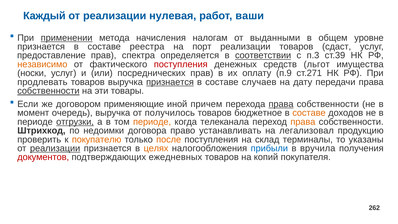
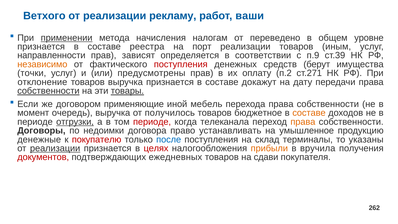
Каждый: Каждый -> Ветхого (44, 16)
нулевая: нулевая -> рекламу (173, 16)
выданными: выданными -> переведено (275, 38)
сдаст: сдаст -> иным (337, 47)
предоставление: предоставление -> направленности (51, 55)
спектра: спектра -> зависят (138, 55)
соответствии underline: present -> none (263, 55)
п.3: п.3 -> п.9 (313, 55)
льгот: льгот -> берут (317, 64)
носки: носки -> точки (32, 73)
посреднических: посреднических -> предусмотрены (151, 73)
п.9: п.9 -> п.2 (284, 73)
продлевать: продлевать -> отклонение (42, 82)
признается underline: present -> none (170, 82)
случаев: случаев -> докажут (259, 82)
товары underline: none -> present (127, 91)
причем: причем -> мебель (206, 104)
права underline: present -> none (281, 104)
периоде colour: orange -> red (152, 122)
Штрихкод: Штрихкод -> Договоры (41, 131)
легализовал: легализовал -> умышленное (307, 131)
проверить: проверить -> денежные (39, 139)
покупателю colour: orange -> red (97, 139)
после colour: orange -> blue (169, 139)
целях colour: orange -> red (156, 148)
прибыли colour: blue -> orange (269, 148)
копий: копий -> сдави (266, 157)
